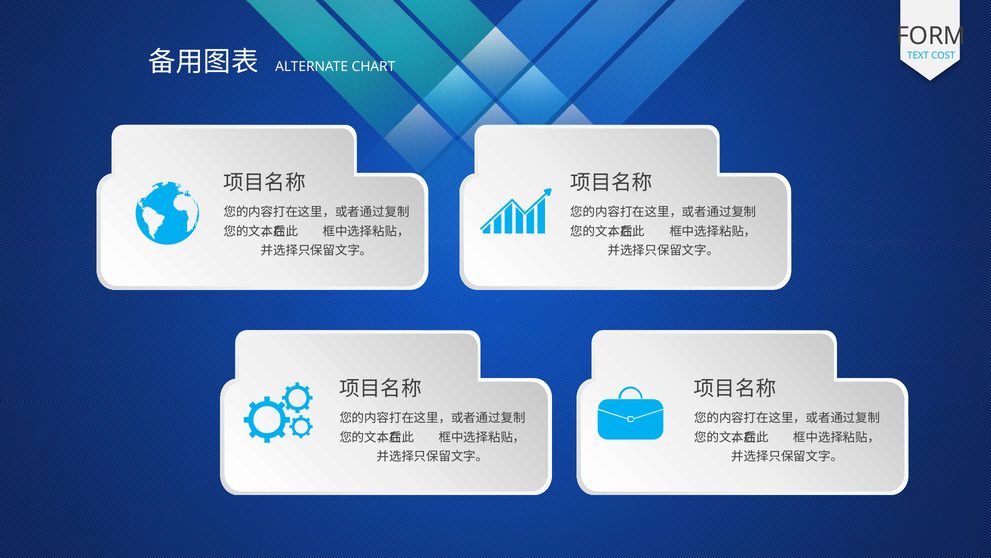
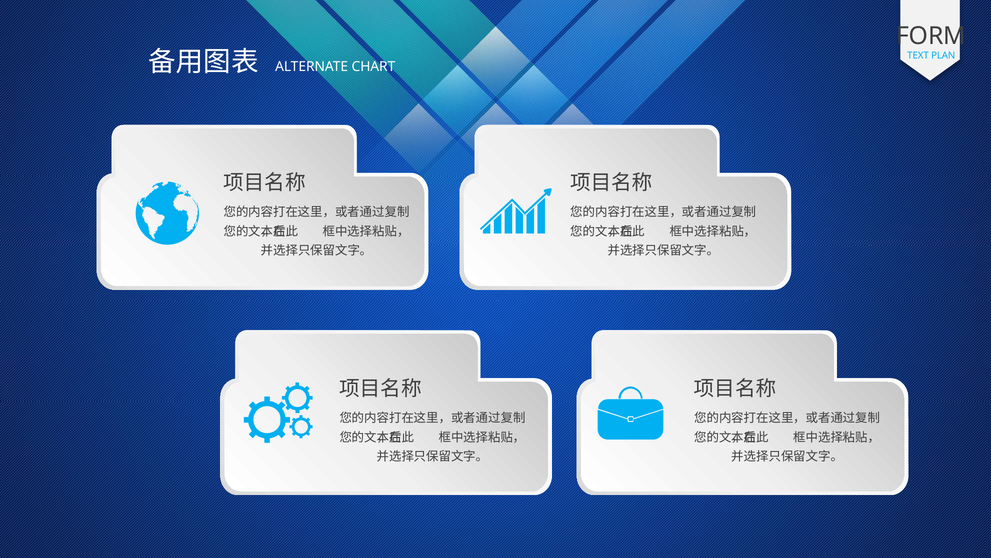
COST: COST -> PLAN (943, 56)
